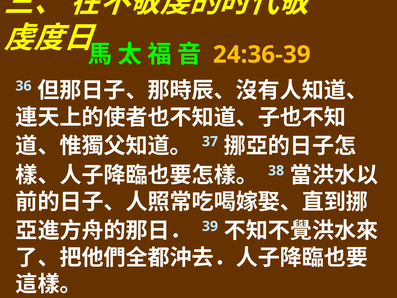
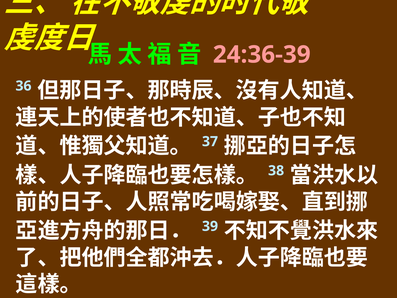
24:36-39 colour: yellow -> pink (262, 55)
